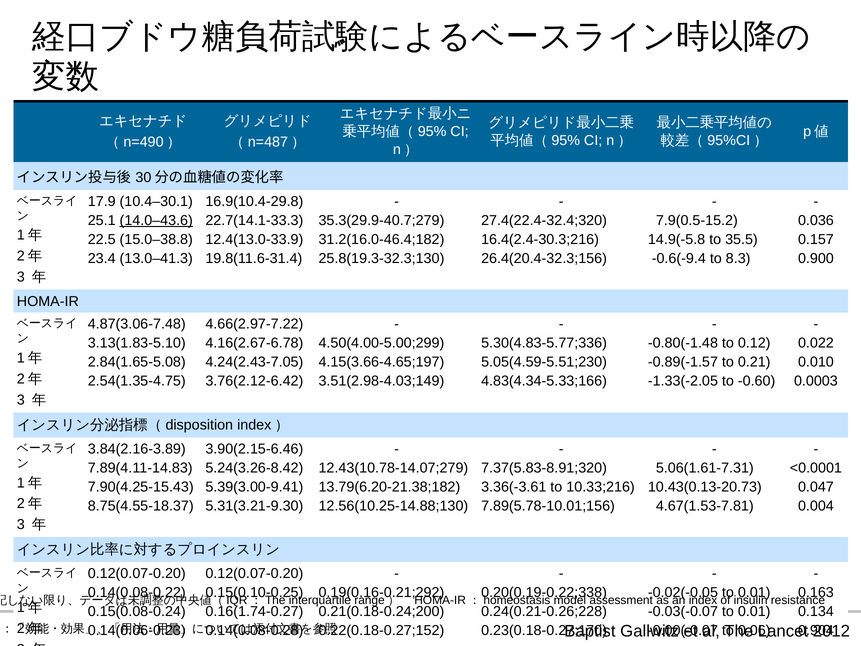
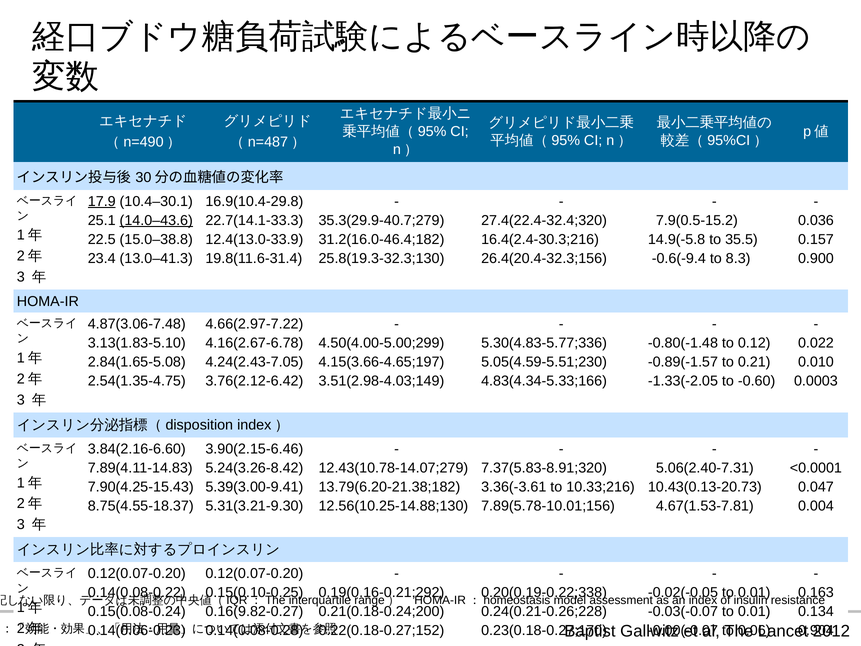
17.9 underline: none -> present (102, 201)
3.84(2.16-3.89: 3.84(2.16-3.89 -> 3.84(2.16-6.60 (137, 449)
5.06(1.61-7.31: 5.06(1.61-7.31 -> 5.06(2.40-7.31 (705, 468)
0.16(1.74-0.27: 0.16(1.74-0.27 -> 0.16(9.82-0.27 (254, 611)
